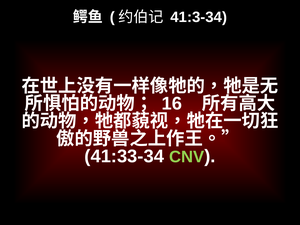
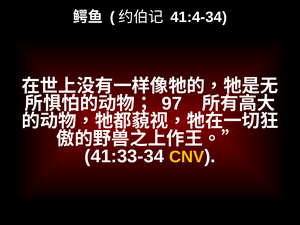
41:3-34: 41:3-34 -> 41:4-34 (199, 17)
16: 16 -> 97 (172, 104)
CNV colour: light green -> yellow (187, 157)
